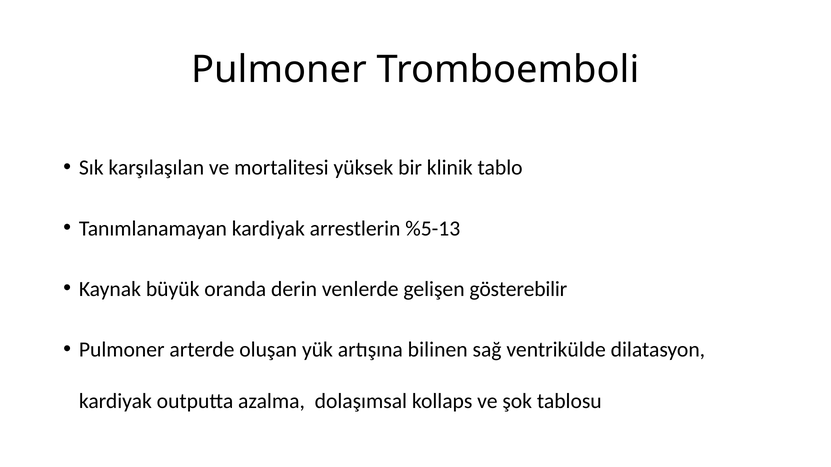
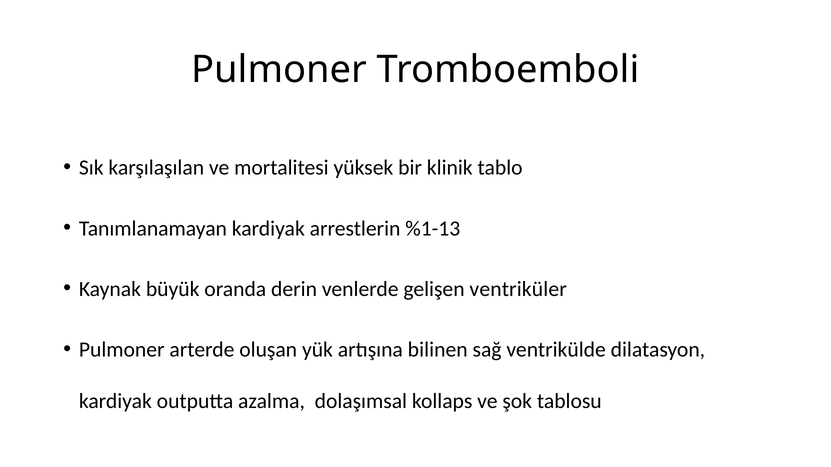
%5-13: %5-13 -> %1-13 (433, 229)
gösterebilir: gösterebilir -> ventriküler (518, 289)
